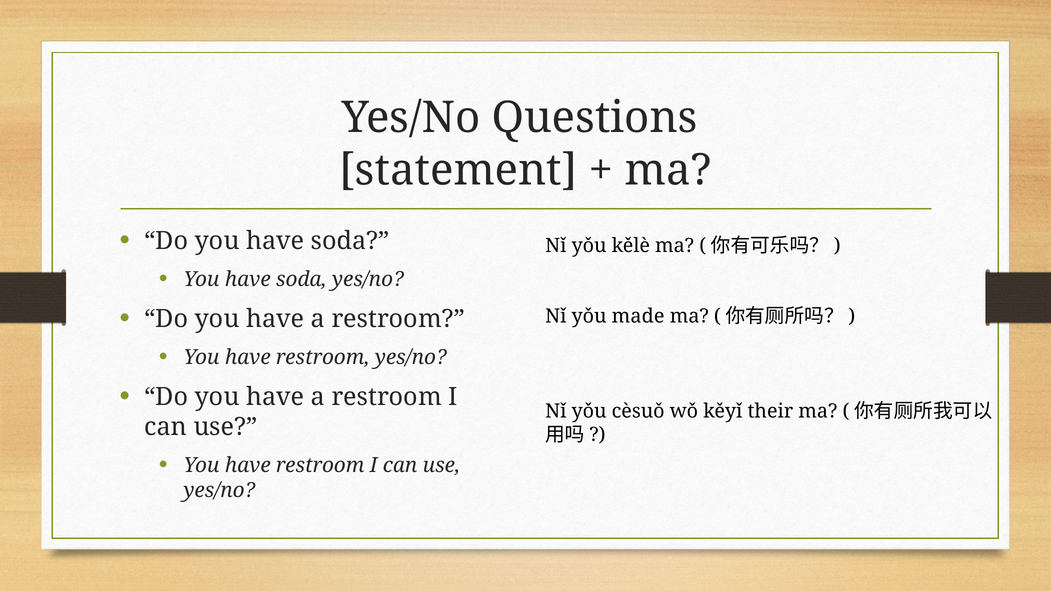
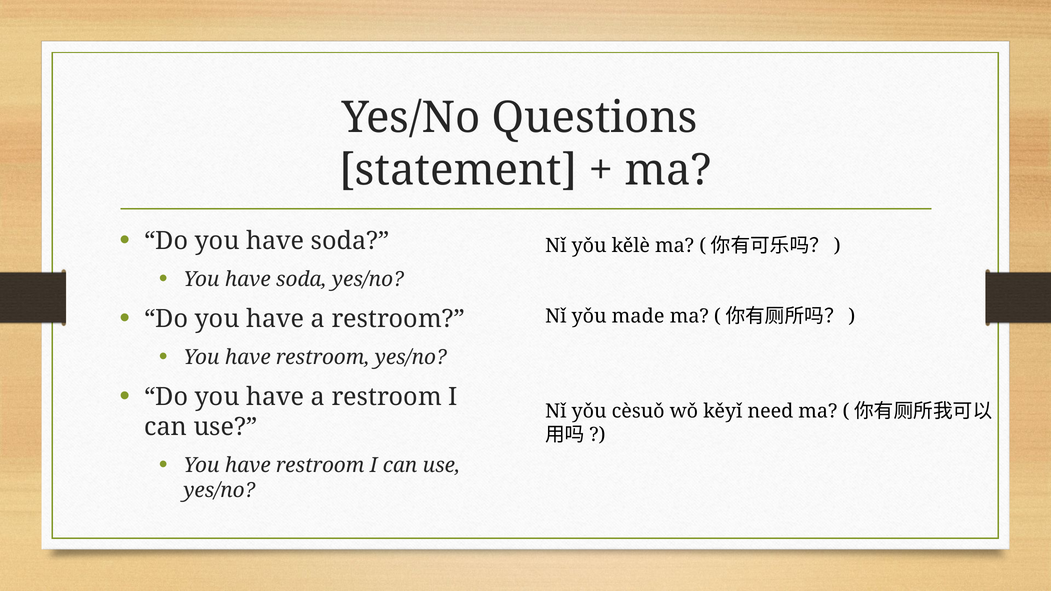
their: their -> need (770, 411)
